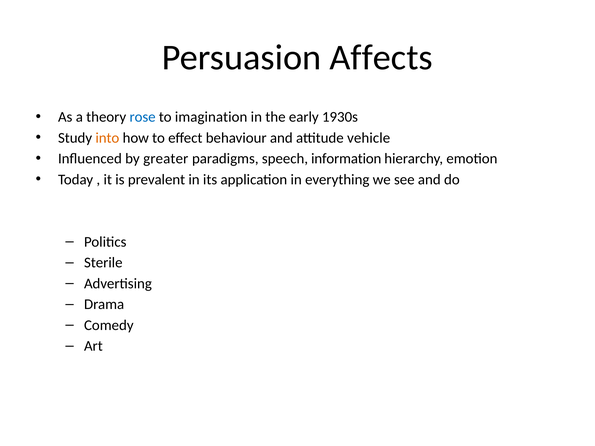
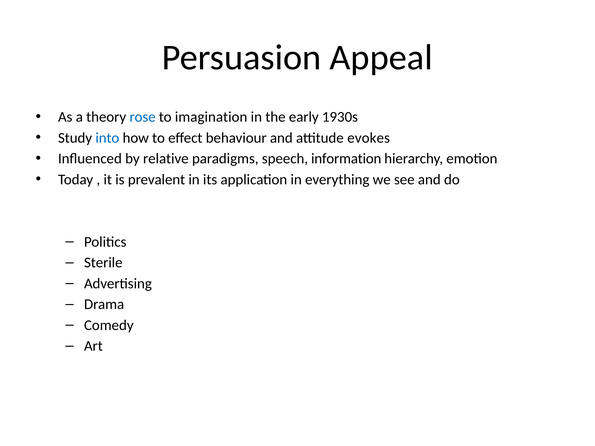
Affects: Affects -> Appeal (381, 58)
into colour: orange -> blue (107, 138)
vehicle: vehicle -> evokes (369, 138)
greater: greater -> relative (166, 159)
